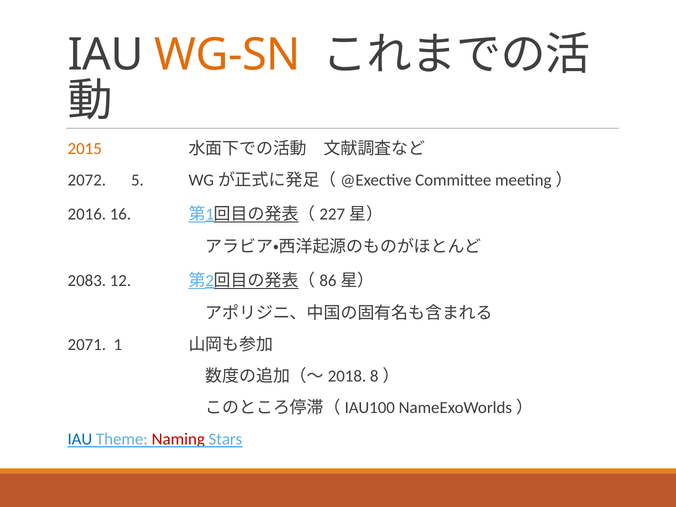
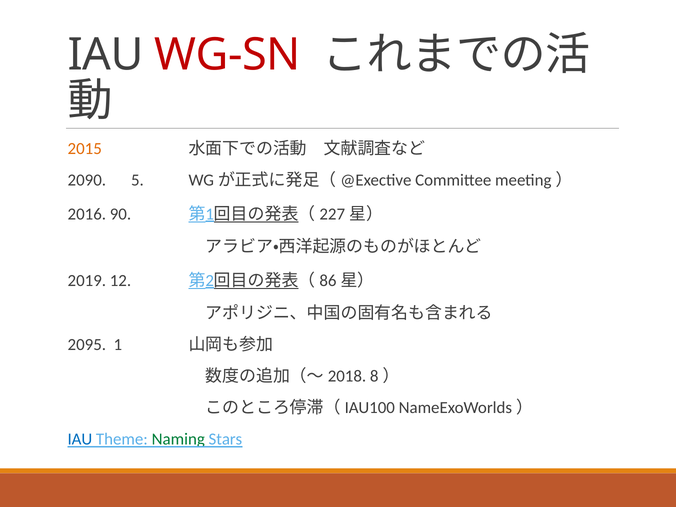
WG-SN colour: orange -> red (227, 55)
2072: 2072 -> 2090 (87, 180)
16: 16 -> 90 (120, 214)
2083: 2083 -> 2019 (87, 281)
2071: 2071 -> 2095 (87, 345)
Naming colour: red -> green (178, 439)
